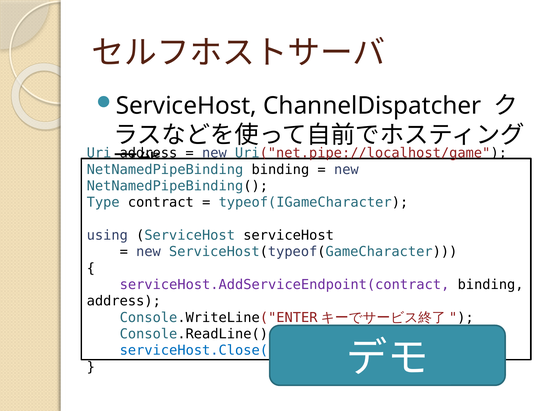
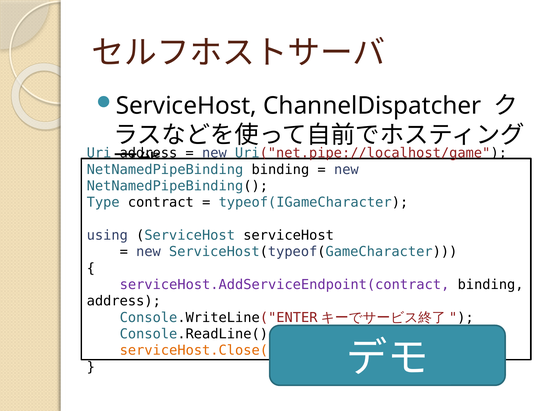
serviceHost.Close( colour: blue -> orange (202, 350)
